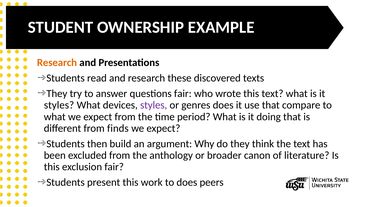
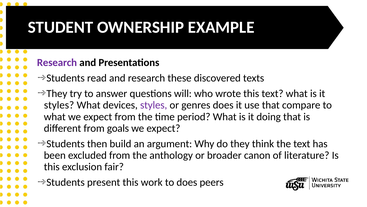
Research colour: orange -> purple (57, 63)
questions fair: fair -> will (183, 93)
finds: finds -> goals (118, 128)
